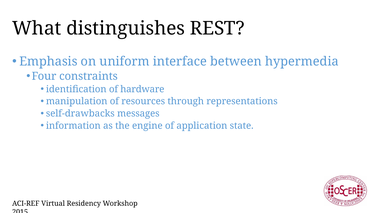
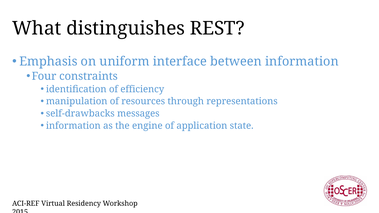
between hypermedia: hypermedia -> information (302, 61)
hardware: hardware -> efficiency (142, 89)
